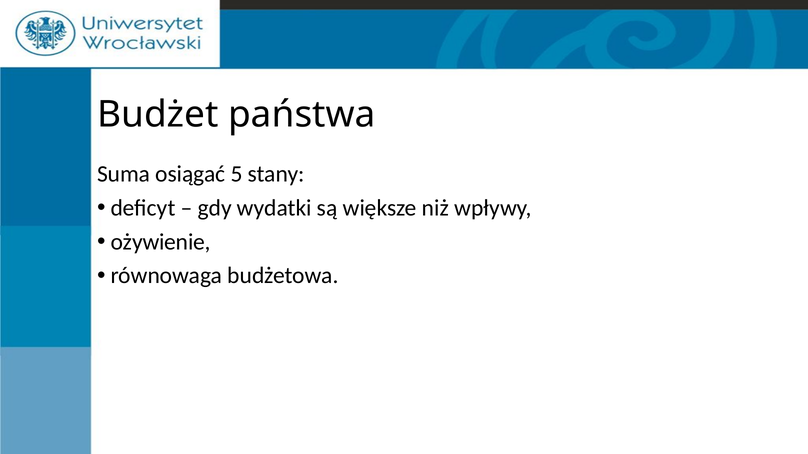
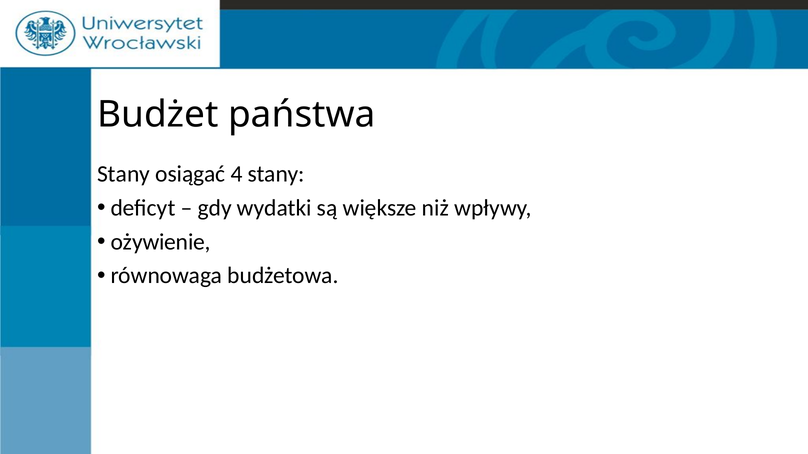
Suma: Suma -> Stany (124, 174)
5: 5 -> 4 (237, 174)
